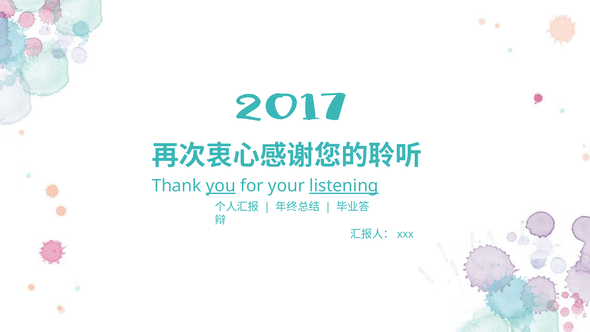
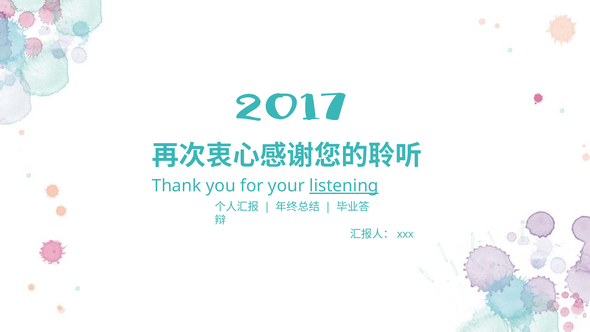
you underline: present -> none (221, 186)
